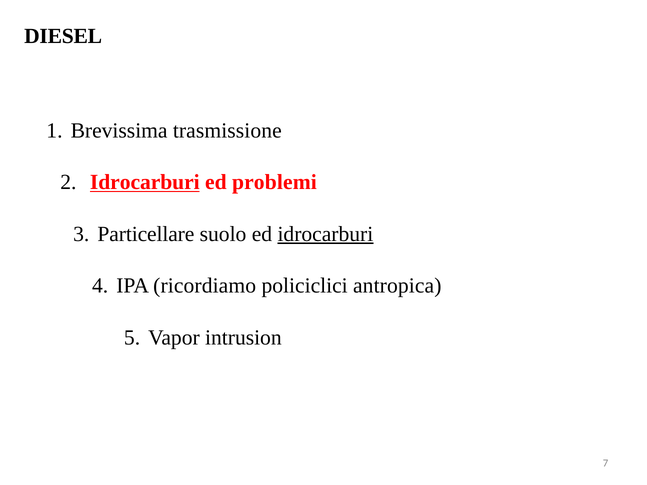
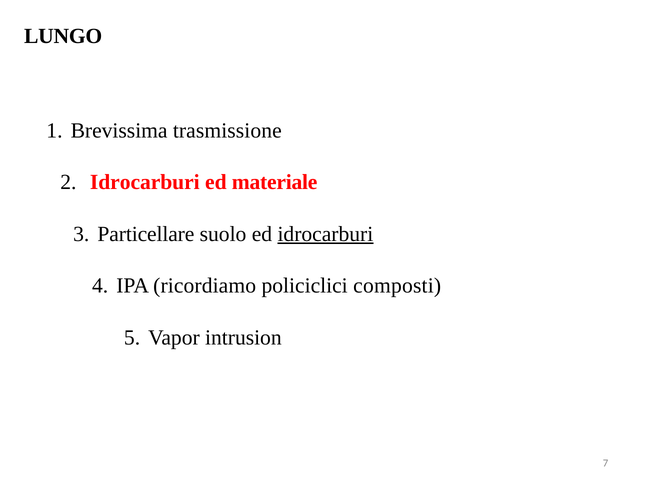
DIESEL: DIESEL -> LUNGO (63, 36)
Idrocarburi underline: present -> none (145, 182)
problemi: problemi -> materiale (275, 182)
antropica: antropica -> composti (397, 286)
